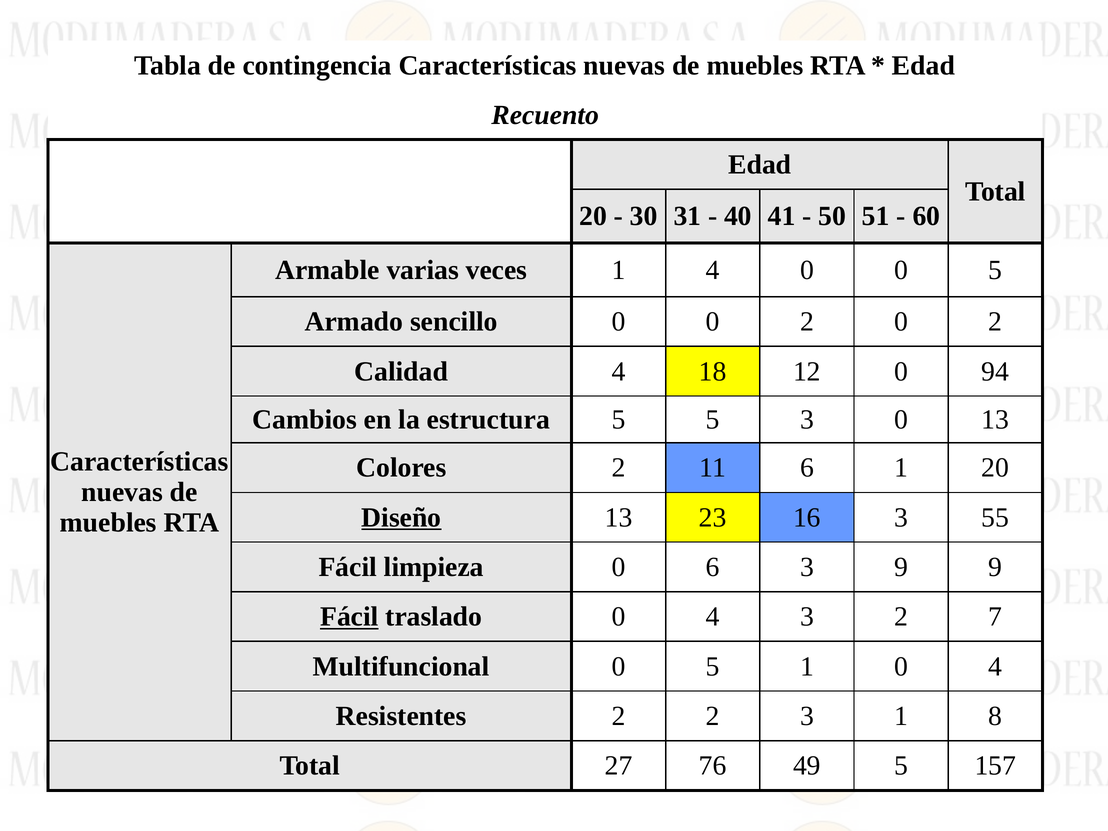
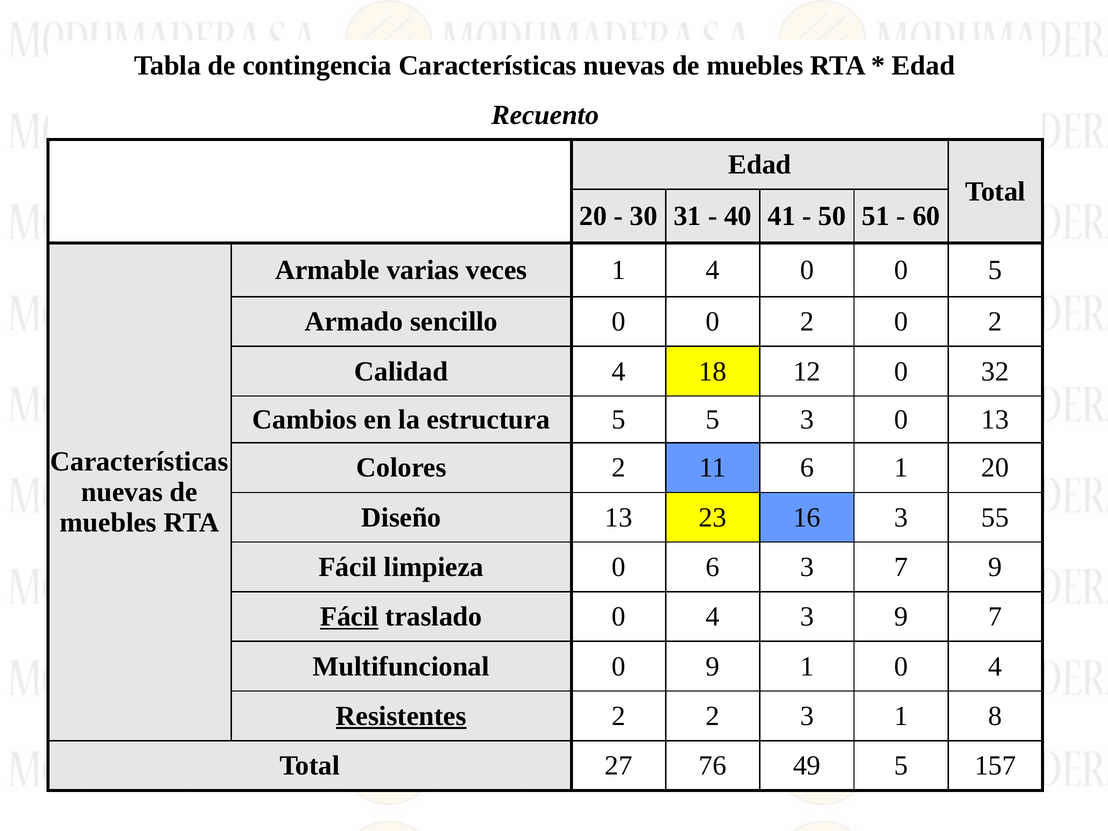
94: 94 -> 32 (995, 371)
Diseño underline: present -> none (401, 517)
3 9: 9 -> 7 (901, 567)
3 2: 2 -> 9 (901, 617)
Multifuncional 0 5: 5 -> 9 (713, 666)
Resistentes underline: none -> present (401, 716)
